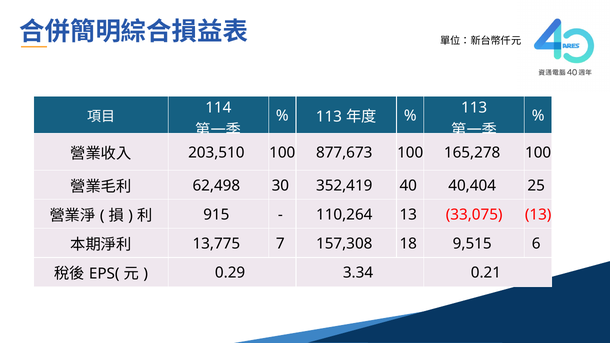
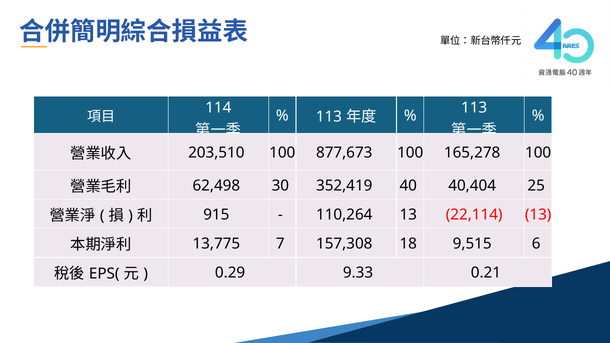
33,075: 33,075 -> 22,114 (474, 215)
3.34: 3.34 -> 9.33 (358, 273)
